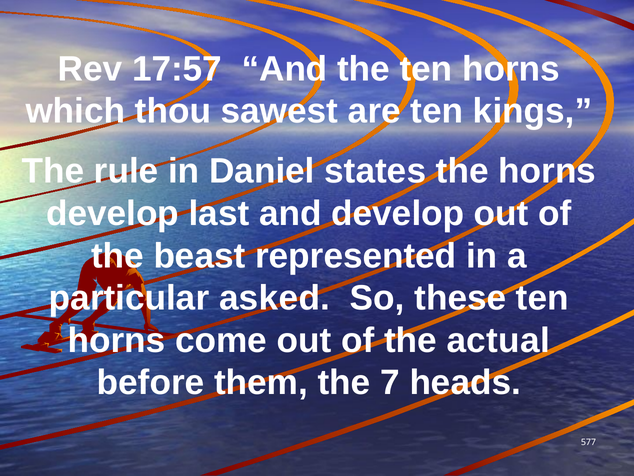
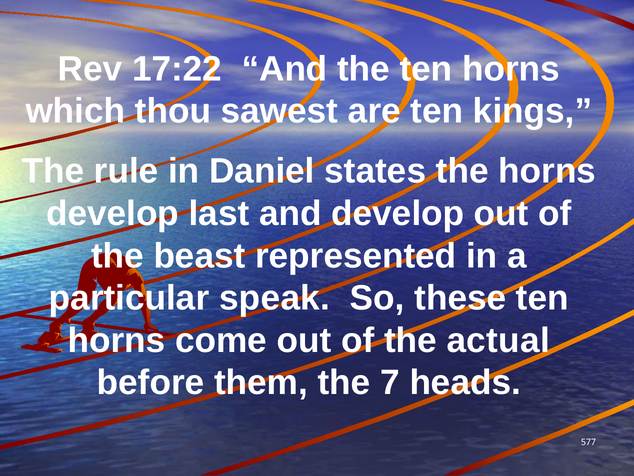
17:57: 17:57 -> 17:22 (177, 69)
asked: asked -> speak (275, 298)
